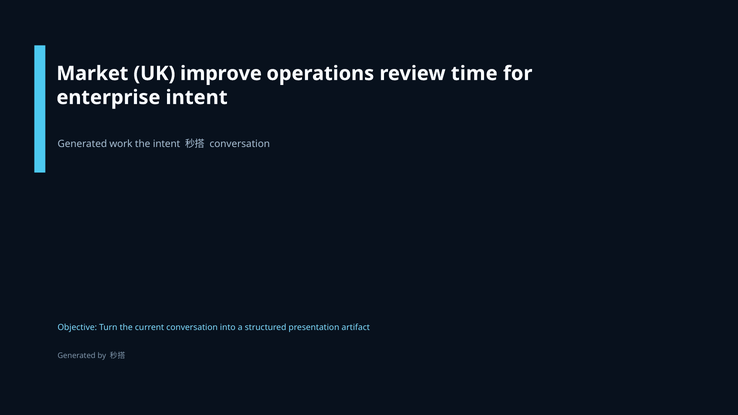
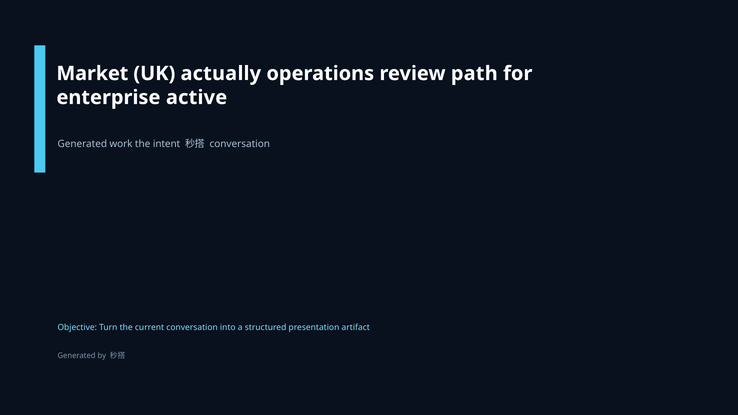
improve: improve -> actually (221, 74)
time: time -> path (474, 74)
enterprise intent: intent -> active (197, 98)
